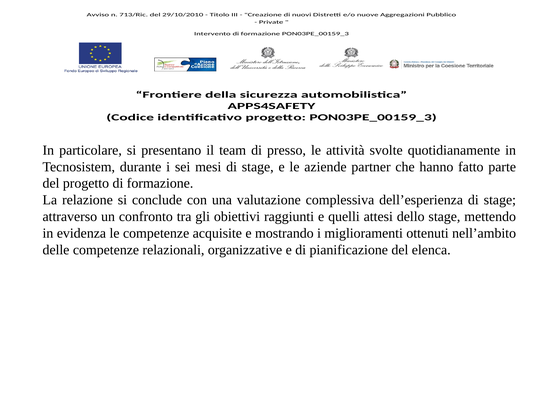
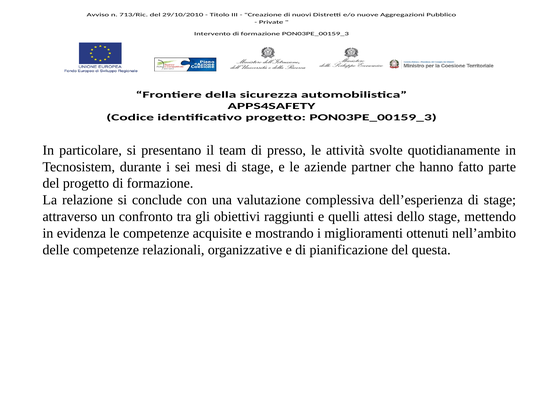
elenca: elenca -> questa (431, 250)
